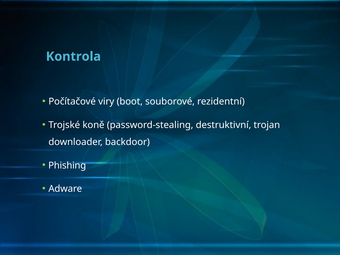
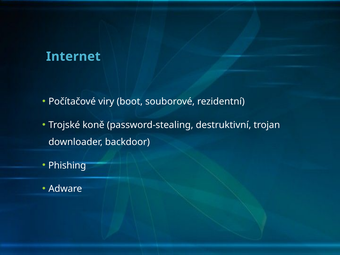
Kontrola: Kontrola -> Internet (73, 56)
